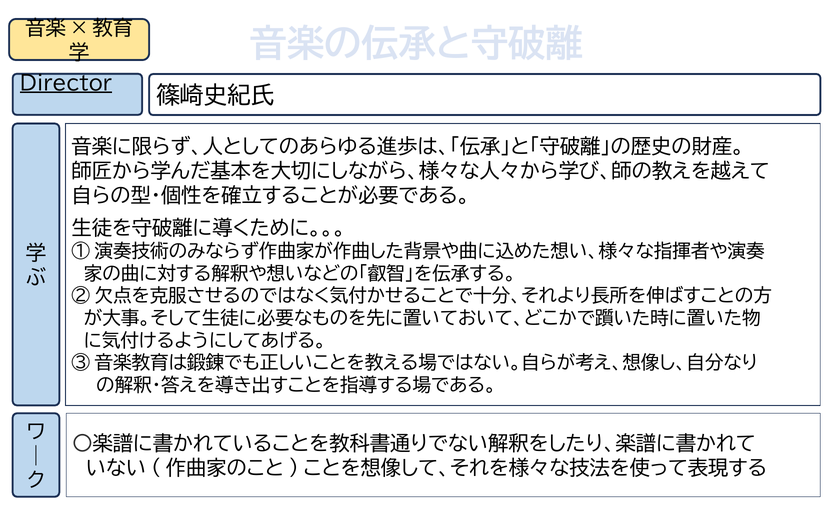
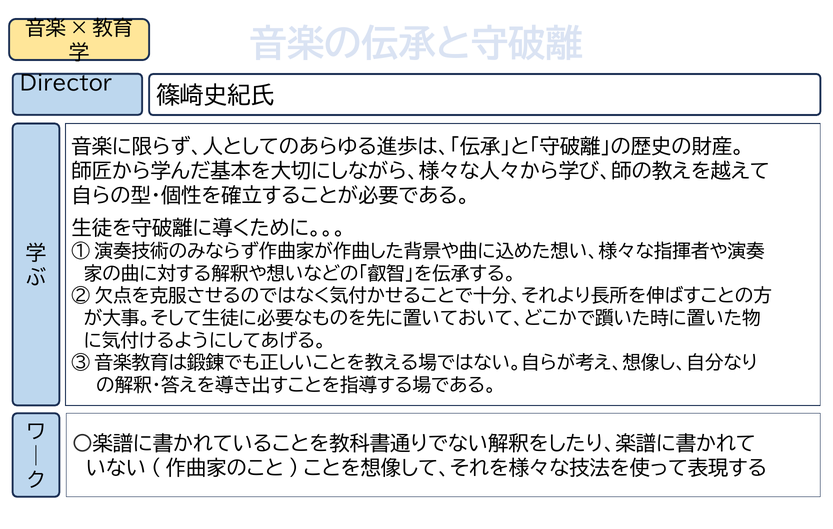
Director underline: present -> none (66, 84)
